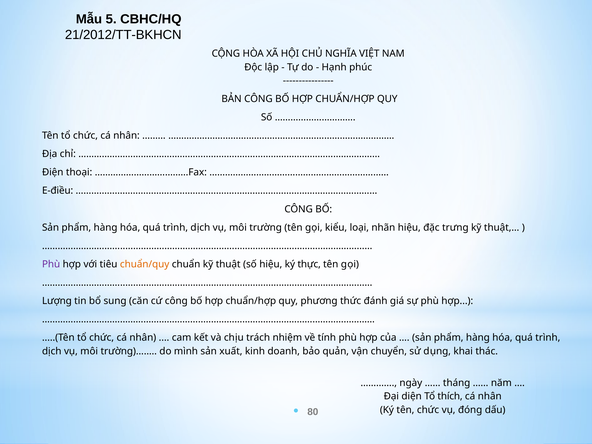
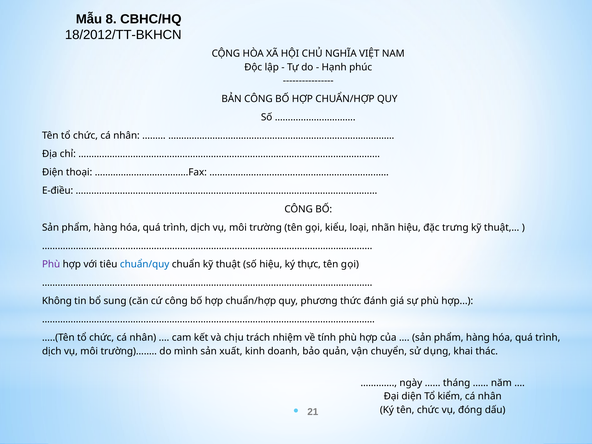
5: 5 -> 8 (111, 19)
21/2012/TT-BKHCN: 21/2012/TT-BKHCN -> 18/2012/TT-BKHCN (123, 35)
chuẩn/quy colour: orange -> blue (145, 264)
Lượng: Lượng -> Không (57, 301)
thích: thích -> kiểm (450, 396)
80: 80 -> 21 (313, 412)
